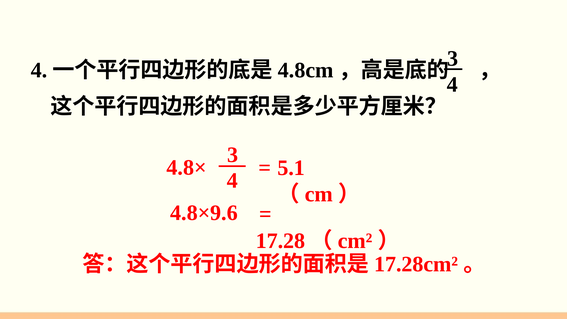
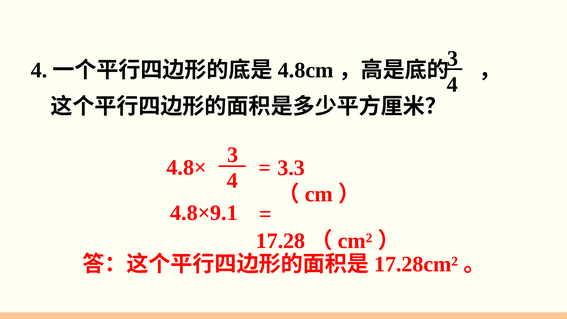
5.1: 5.1 -> 3.3 (291, 168)
4.8×9.6: 4.8×9.6 -> 4.8×9.1 (204, 213)
